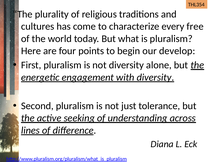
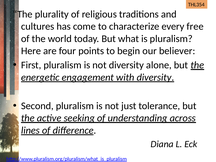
develop: develop -> believer (177, 51)
